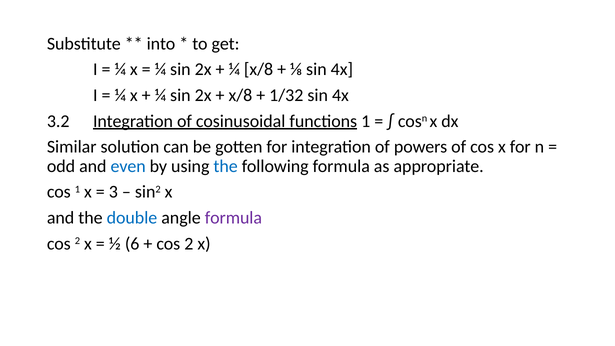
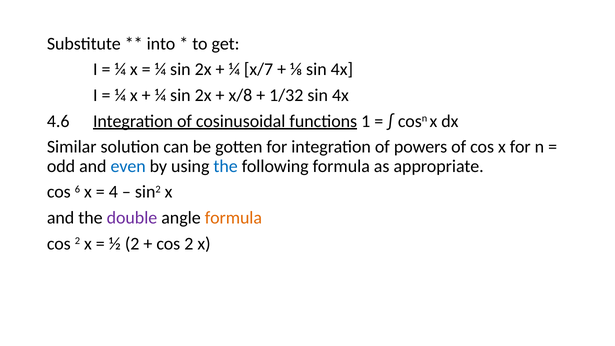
¼ x/8: x/8 -> x/7 (259, 70)
3.2: 3.2 -> 4.6 (58, 121)
cos 1: 1 -> 6 (77, 189)
3: 3 -> 4 (113, 192)
double colour: blue -> purple (132, 218)
formula colour: purple -> orange (233, 218)
½ 6: 6 -> 2 (132, 244)
